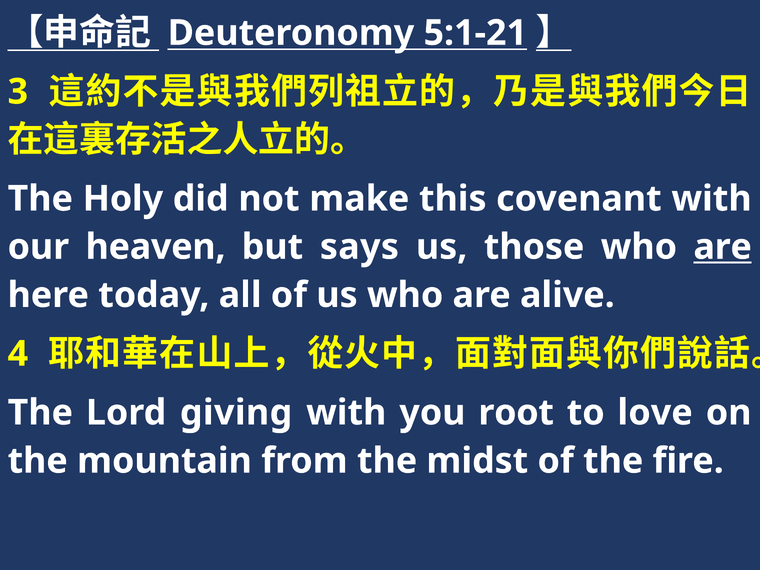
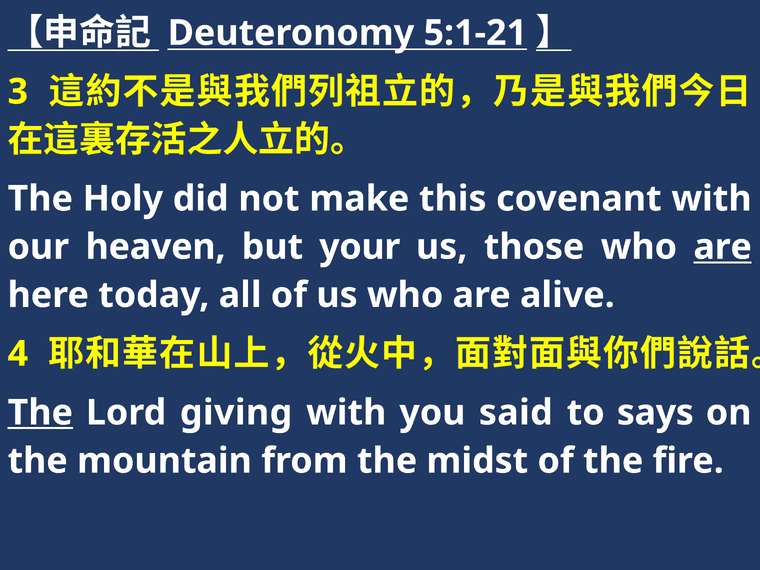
says: says -> your (360, 247)
The underline: none -> present (40, 413)
root: root -> said (516, 413)
love: love -> says (655, 413)
